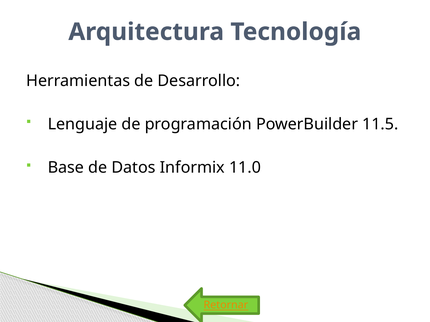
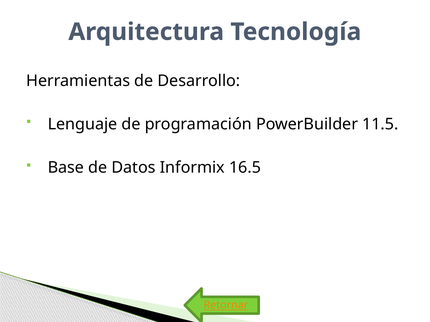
11.0: 11.0 -> 16.5 (245, 168)
